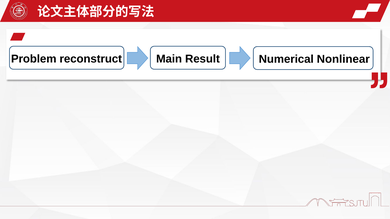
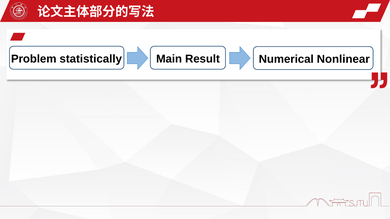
reconstruct: reconstruct -> statistically (91, 59)
